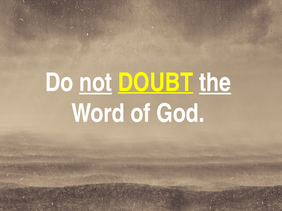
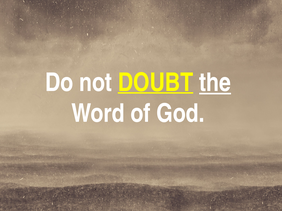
not underline: present -> none (96, 83)
